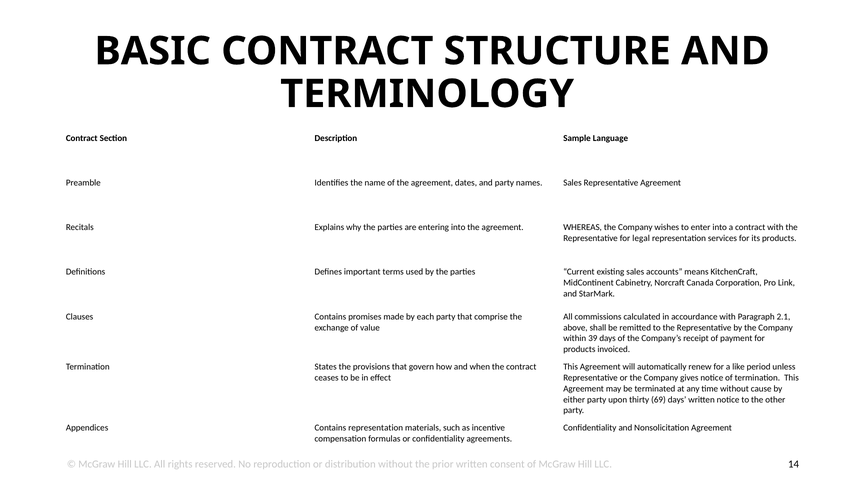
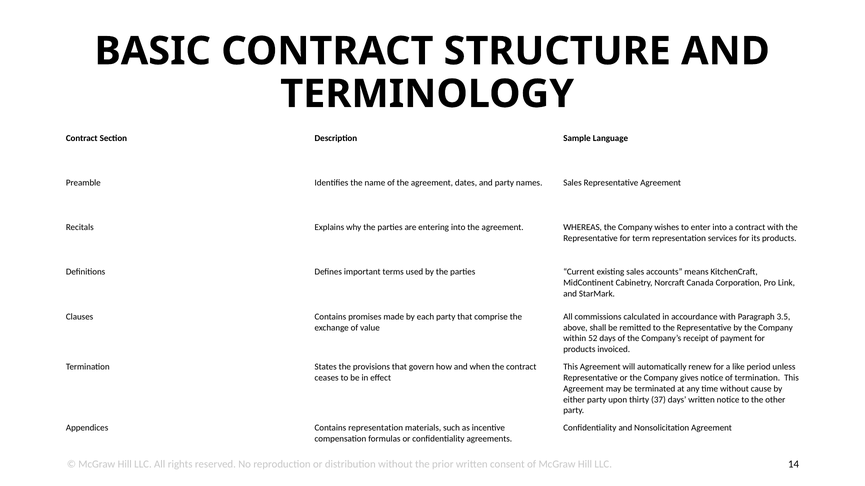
legal: legal -> term (641, 239)
2.1: 2.1 -> 3.5 (783, 317)
39: 39 -> 52 (593, 339)
69: 69 -> 37 (658, 400)
